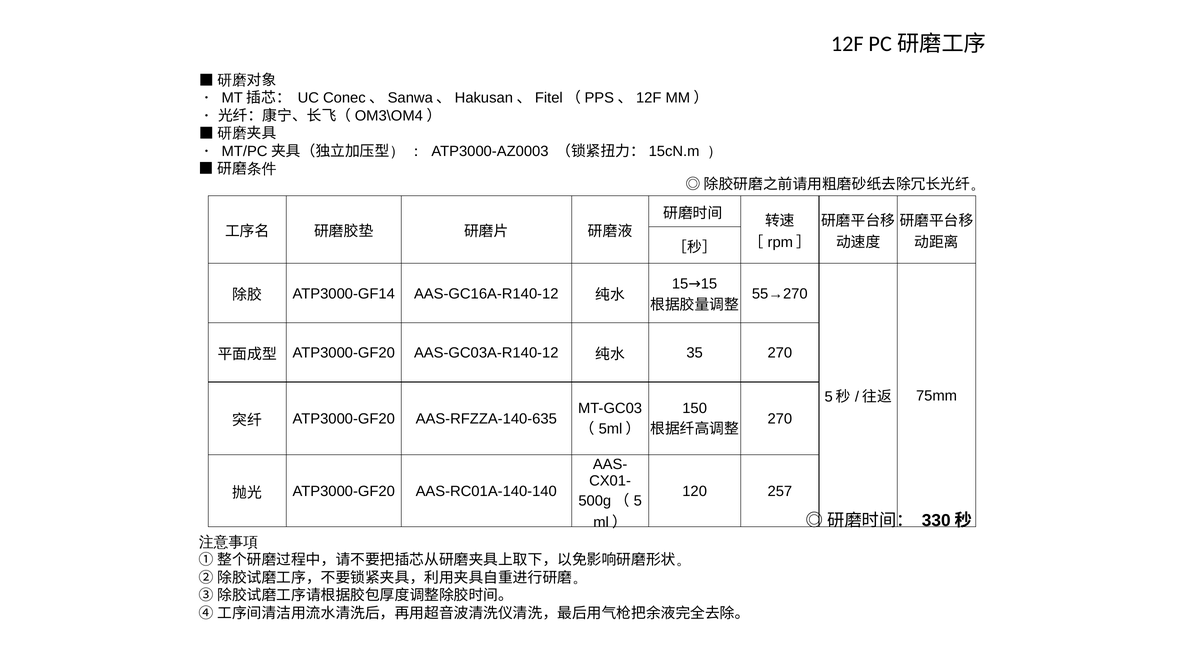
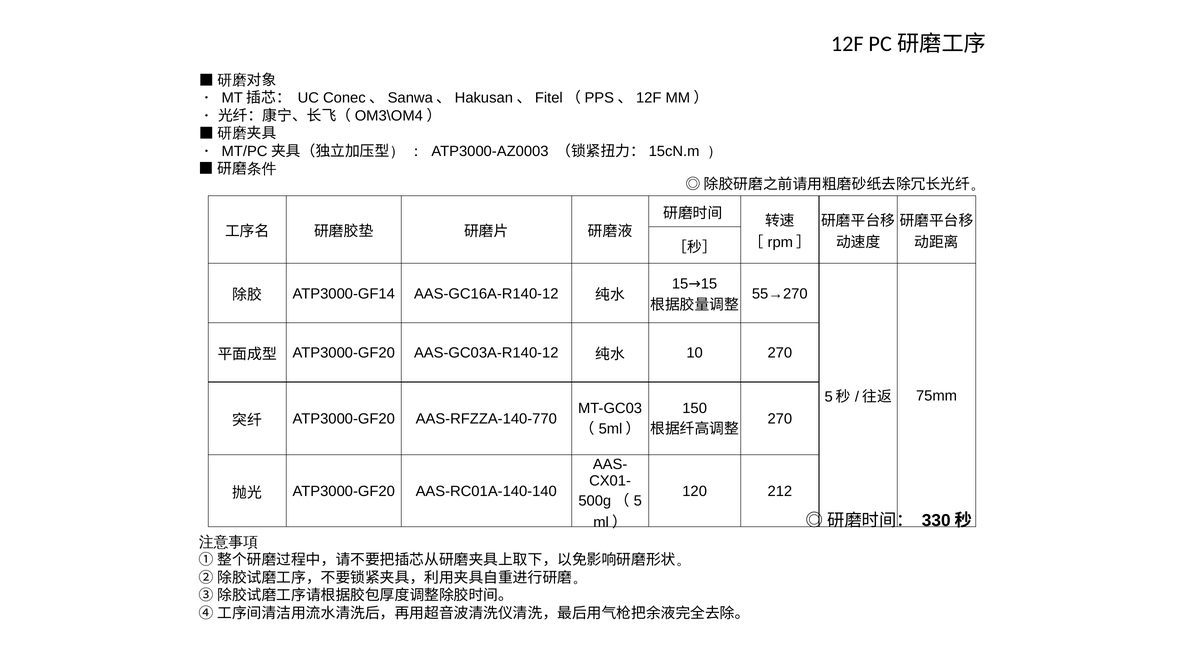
35: 35 -> 10 (695, 353)
AAS-RFZZA-140-635: AAS-RFZZA-140-635 -> AAS-RFZZA-140-770 (486, 419)
257: 257 -> 212 (780, 491)
